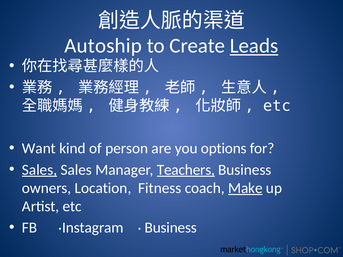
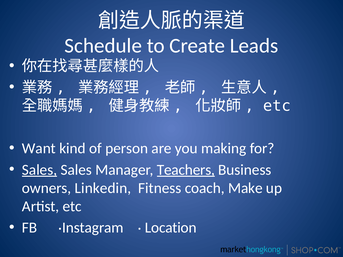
Autoship: Autoship -> Schedule (103, 46)
Leads underline: present -> none (254, 46)
options: options -> making (224, 149)
Location: Location -> Linkedin (103, 188)
Make underline: present -> none (245, 188)
Business: Business -> Location (171, 228)
